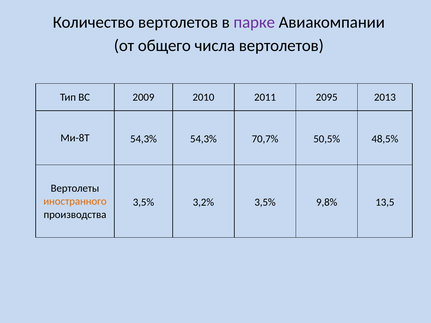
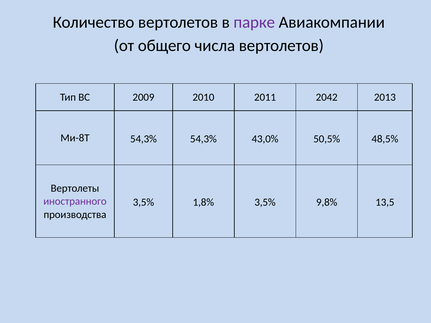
2095: 2095 -> 2042 (327, 97)
70,7%: 70,7% -> 43,0% (265, 139)
иностранного colour: orange -> purple (75, 201)
3,2%: 3,2% -> 1,8% (203, 202)
